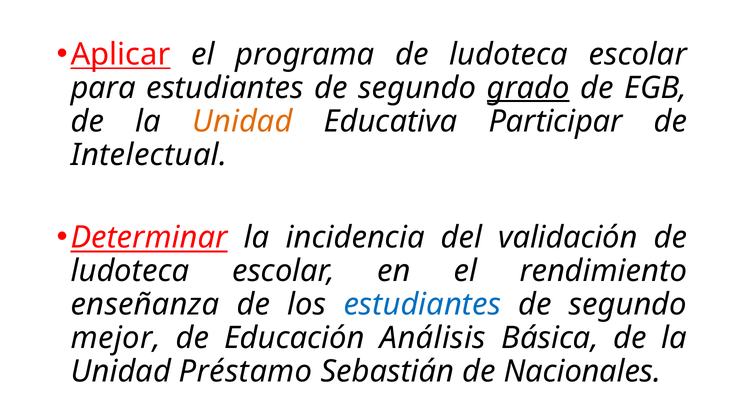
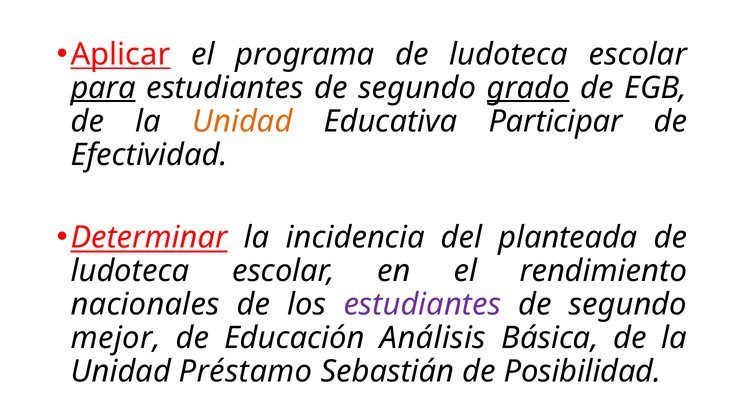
para underline: none -> present (103, 88)
Intelectual: Intelectual -> Efectividad (149, 155)
validación: validación -> planteada (568, 237)
enseñanza: enseñanza -> nacionales (145, 304)
estudiantes colour: blue -> purple (422, 304)
Nacionales: Nacionales -> Posibilidad (582, 371)
